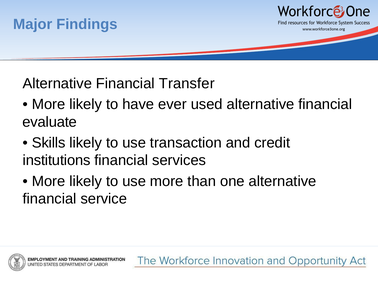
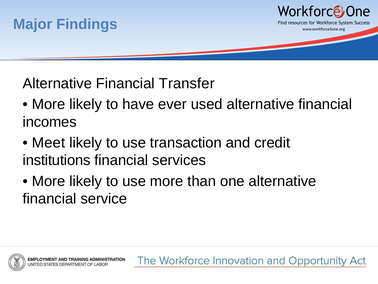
evaluate: evaluate -> incomes (50, 122)
Skills: Skills -> Meet (49, 142)
